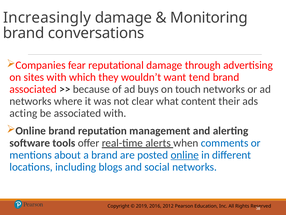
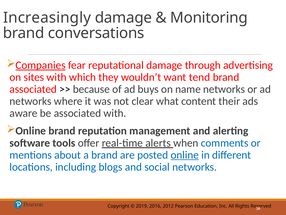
Companies underline: none -> present (41, 65)
touch: touch -> name (188, 89)
acting: acting -> aware (24, 113)
